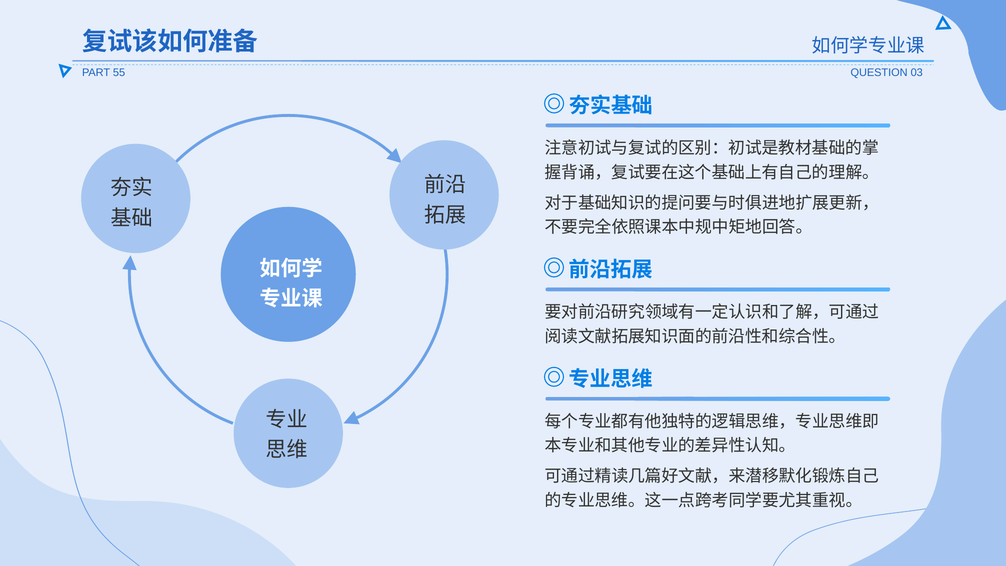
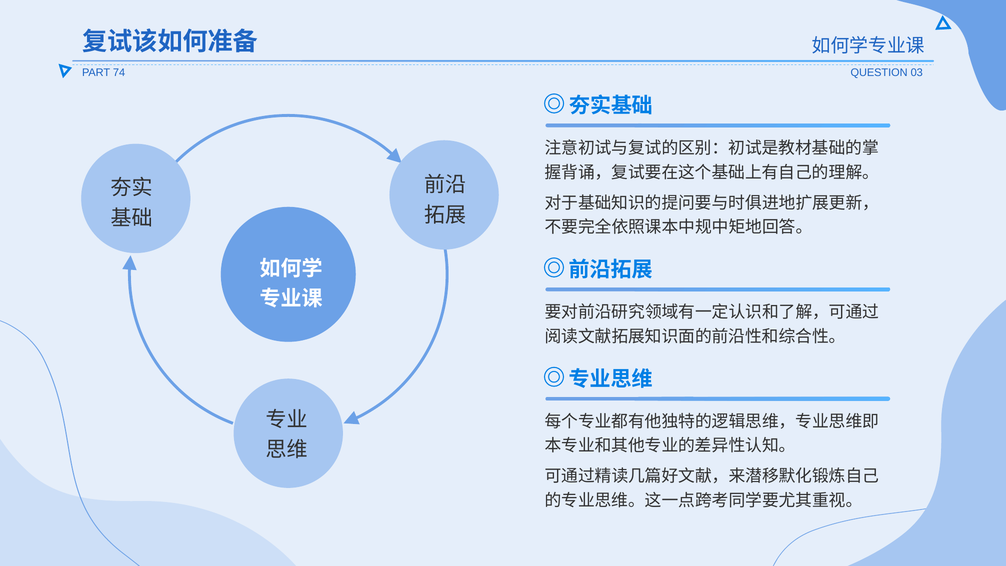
55: 55 -> 74 (119, 73)
